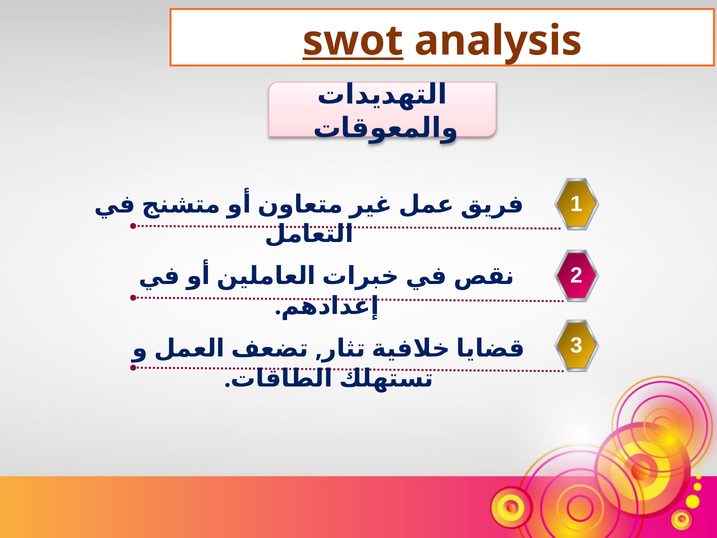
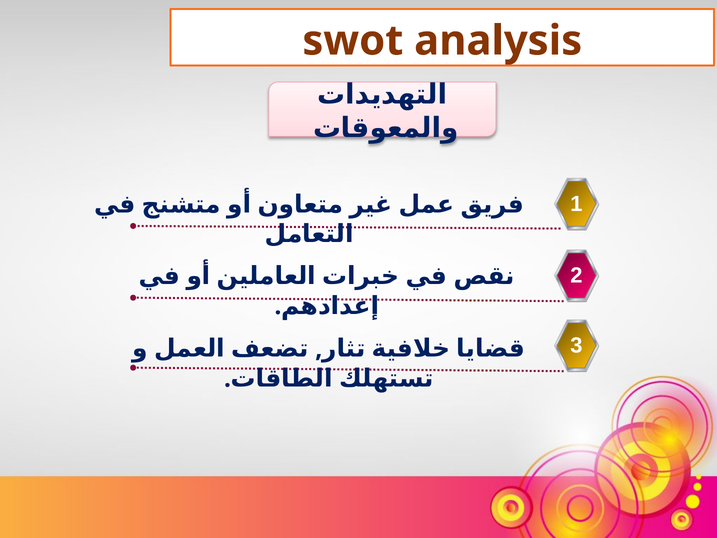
swot underline: present -> none (353, 41)
